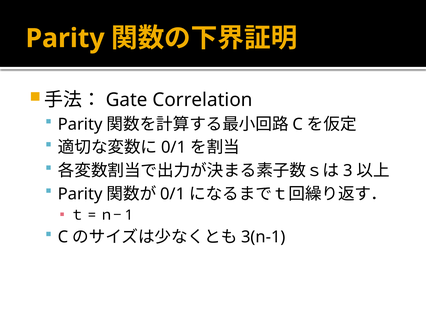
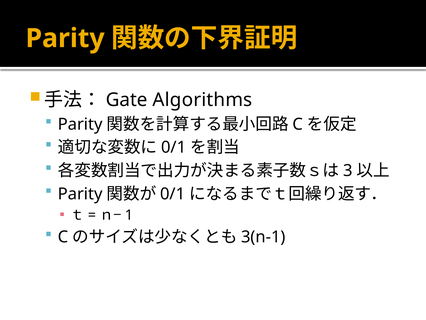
Correlation: Correlation -> Algorithms (202, 100)
